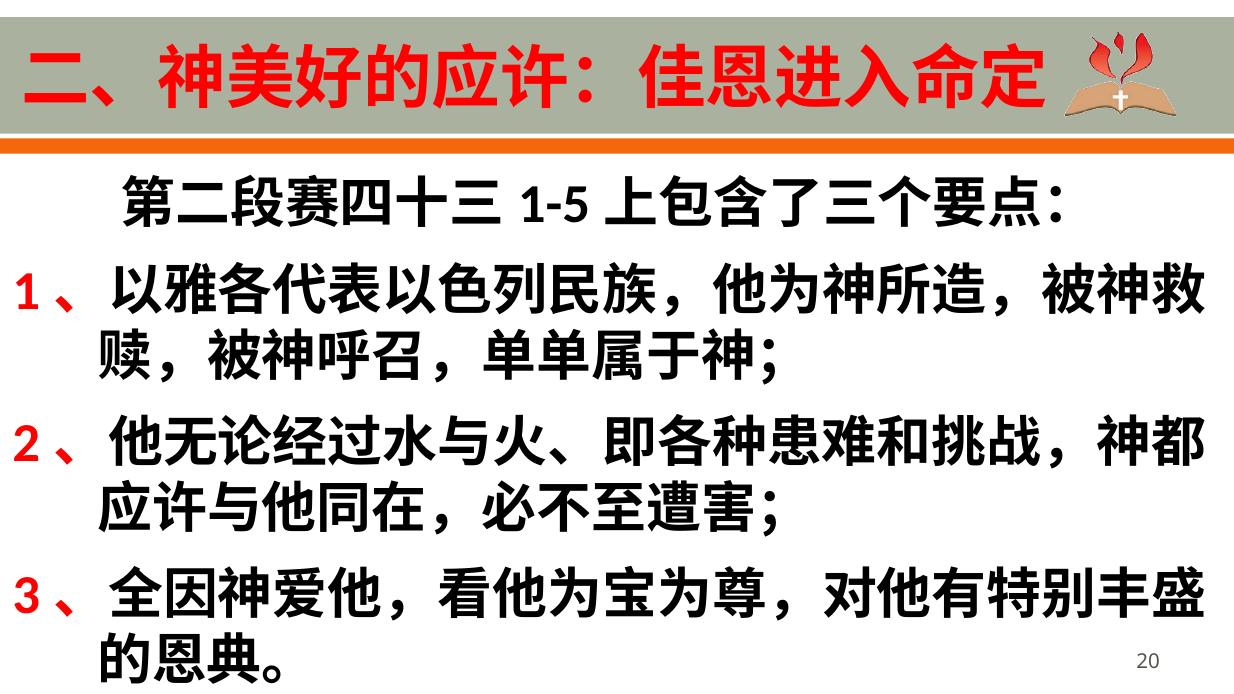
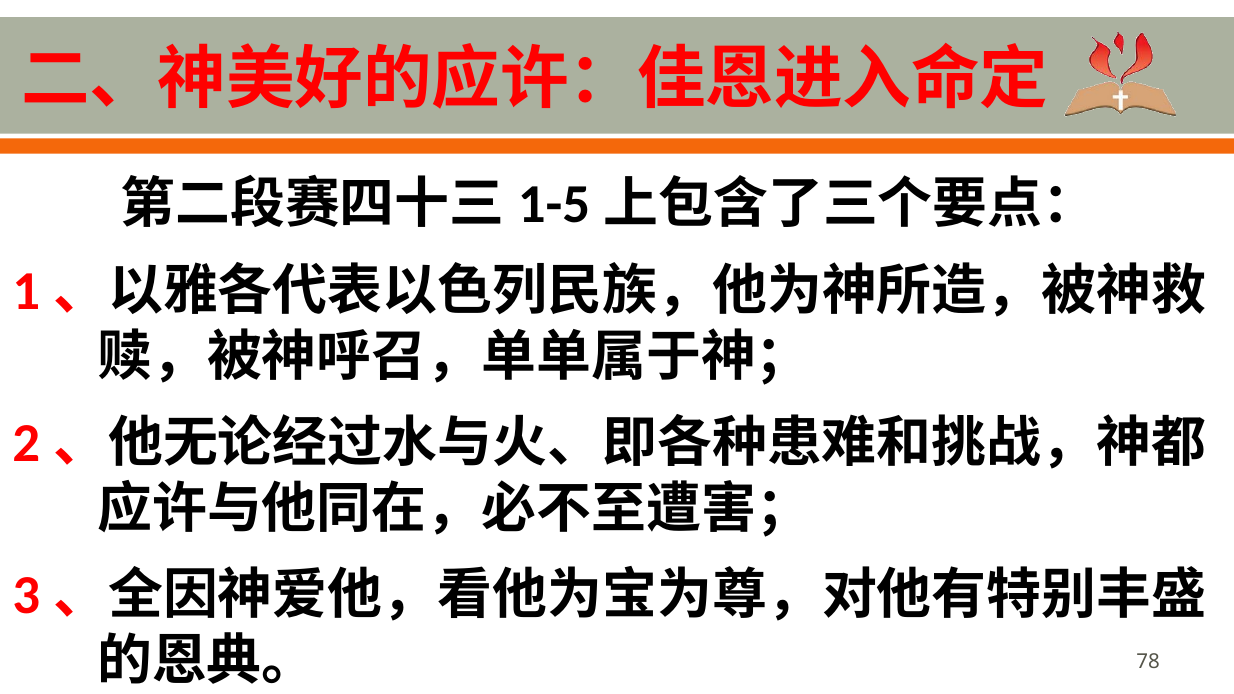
20: 20 -> 78 (1148, 662)
